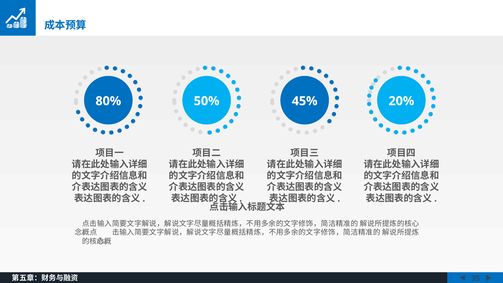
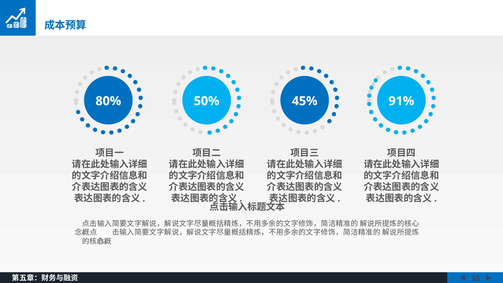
20%: 20% -> 91% (401, 101)
